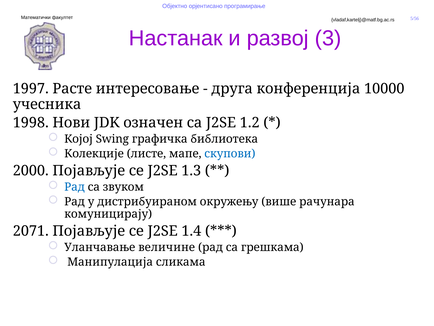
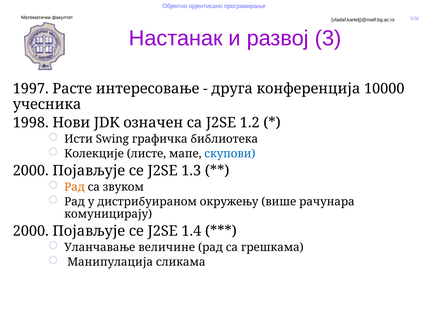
Којој: Којој -> Исти (79, 139)
Рад colour: blue -> orange (75, 187)
2071: 2071 -> 2000 (31, 231)
